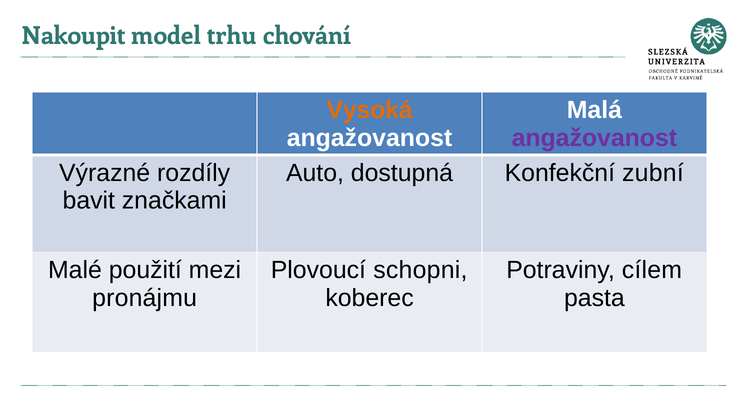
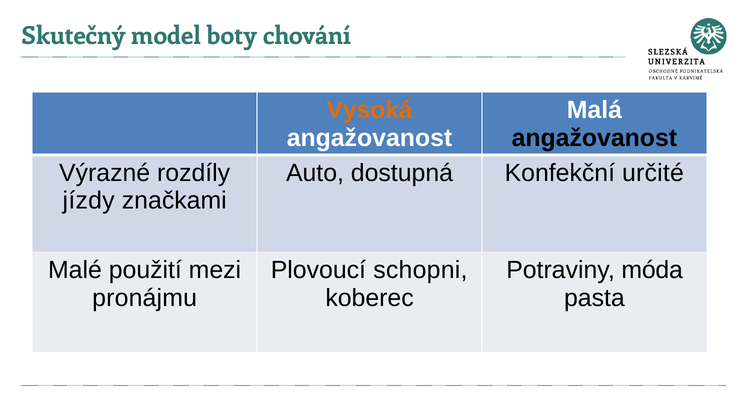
Nakoupit: Nakoupit -> Skutečný (74, 36)
trhu: trhu -> boty (232, 36)
angažovanost colour: purple -> black (594, 138)
zubní: zubní -> určité (653, 173)
bavit: bavit -> jízdy (89, 201)
cílem: cílem -> móda (652, 270)
